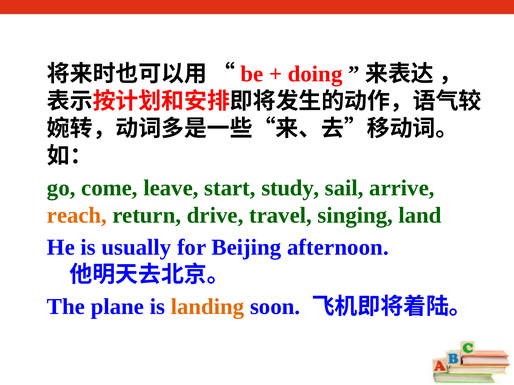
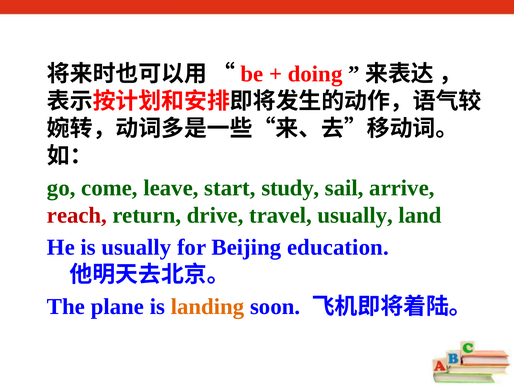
reach colour: orange -> red (77, 216)
travel singing: singing -> usually (355, 216)
afternoon: afternoon -> education (338, 248)
